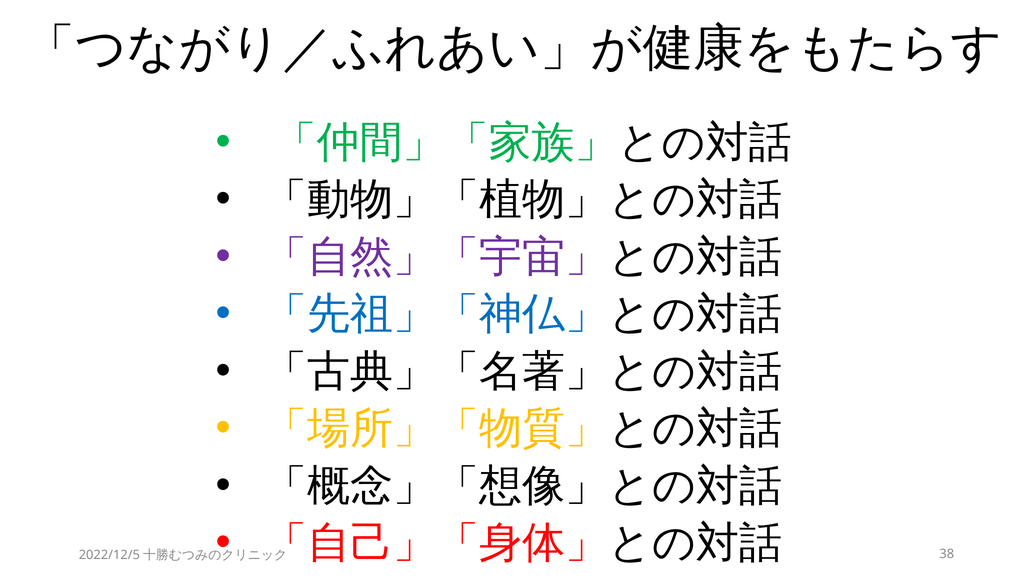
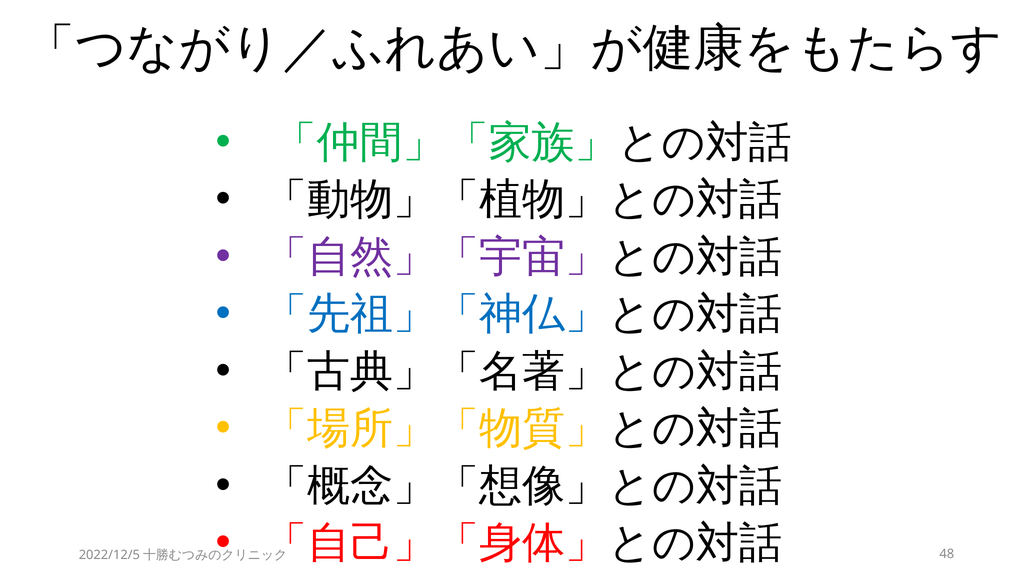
38: 38 -> 48 (947, 554)
